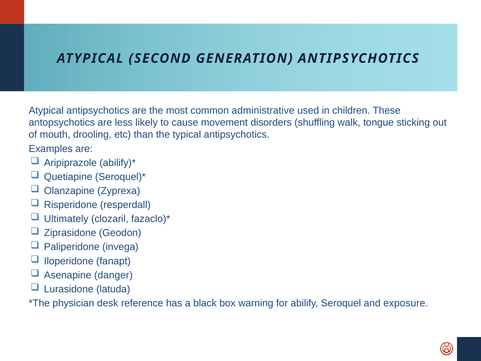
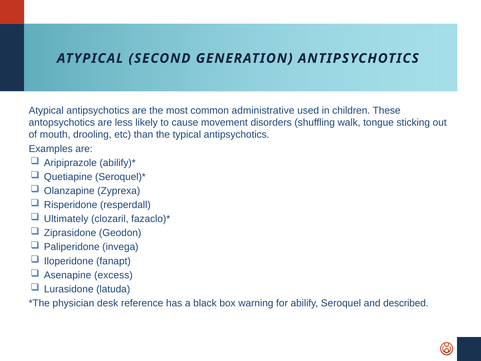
danger: danger -> excess (113, 275)
exposure: exposure -> described (406, 303)
